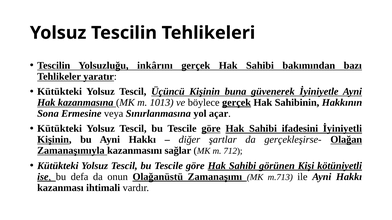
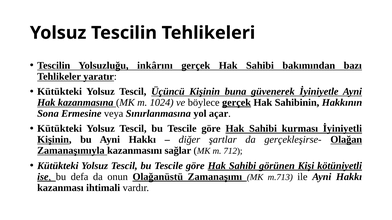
1013: 1013 -> 1024 (162, 103)
göre underline: present -> none (211, 129)
ifadesini: ifadesini -> kurması (300, 129)
